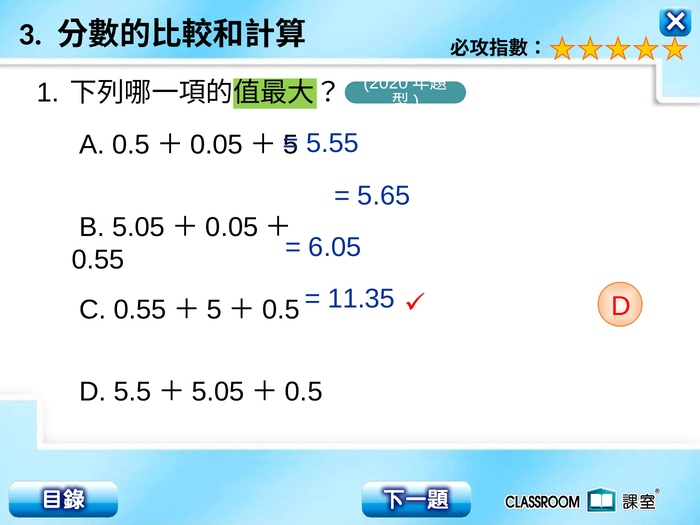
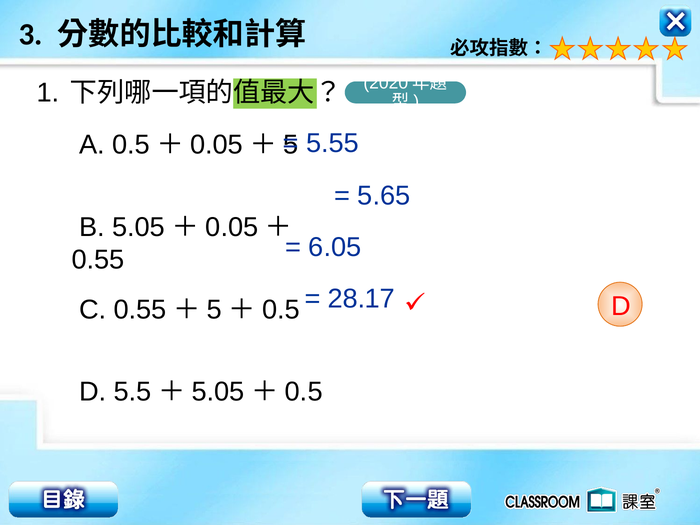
11.35: 11.35 -> 28.17 (361, 299)
